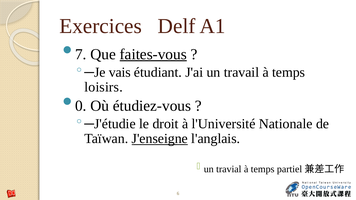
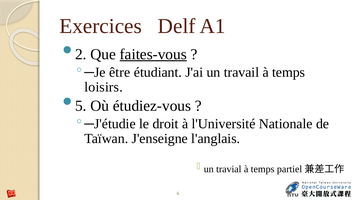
7: 7 -> 2 (81, 54)
vais: vais -> être (120, 72)
0: 0 -> 5 (81, 106)
J'enseigne underline: present -> none (160, 139)
